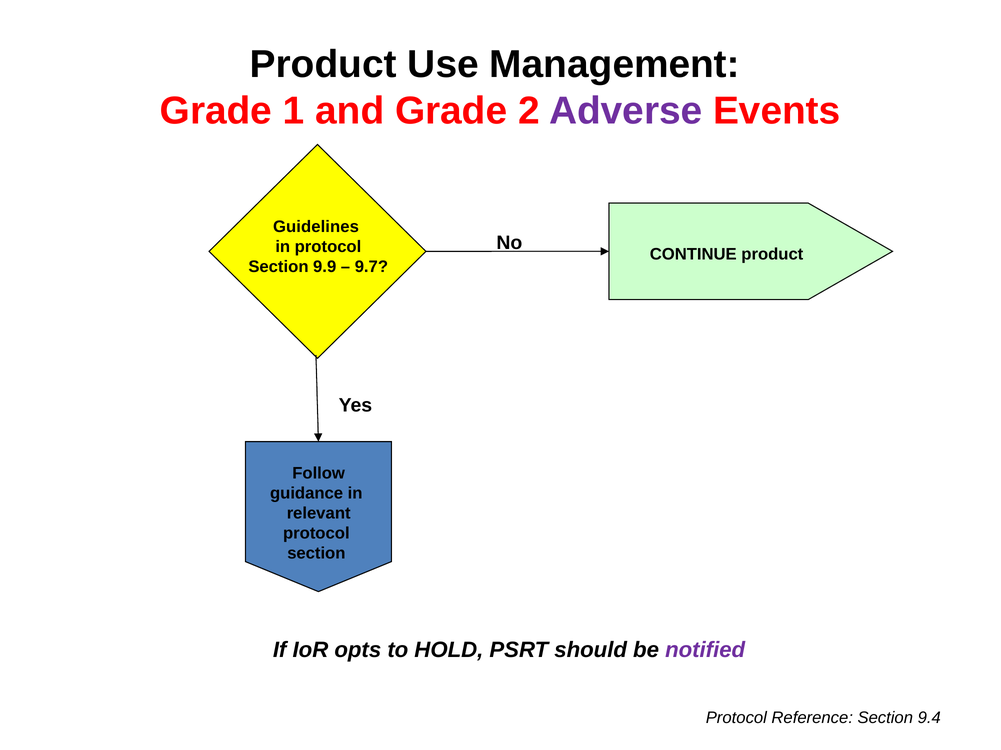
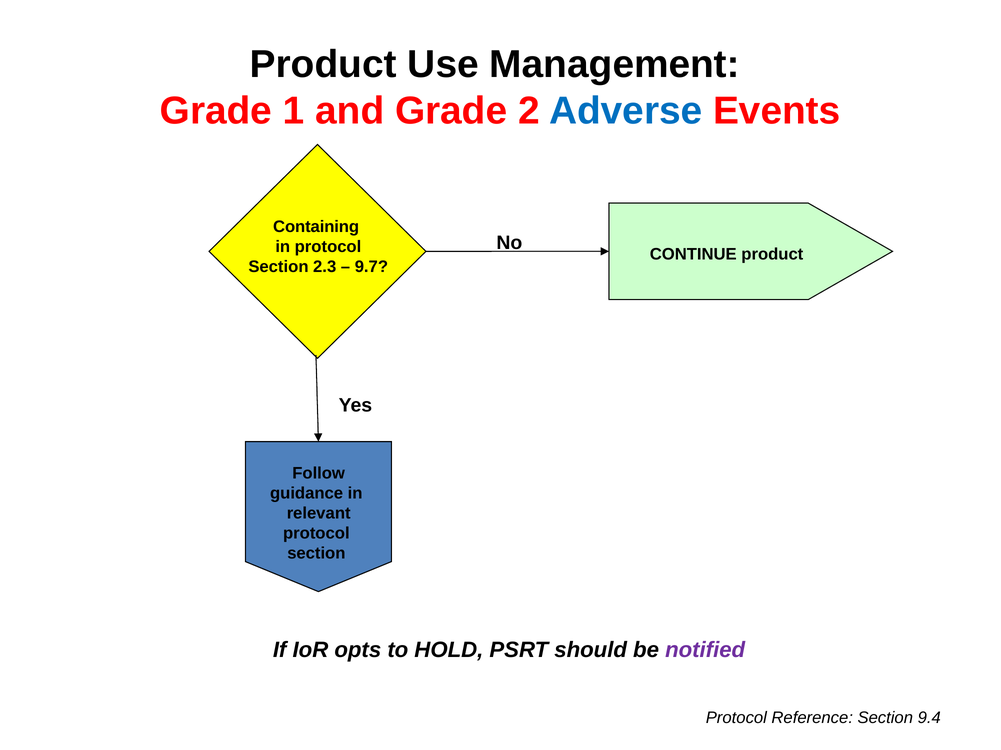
Adverse colour: purple -> blue (626, 111)
Guidelines: Guidelines -> Containing (316, 227)
9.9: 9.9 -> 2.3 (325, 267)
